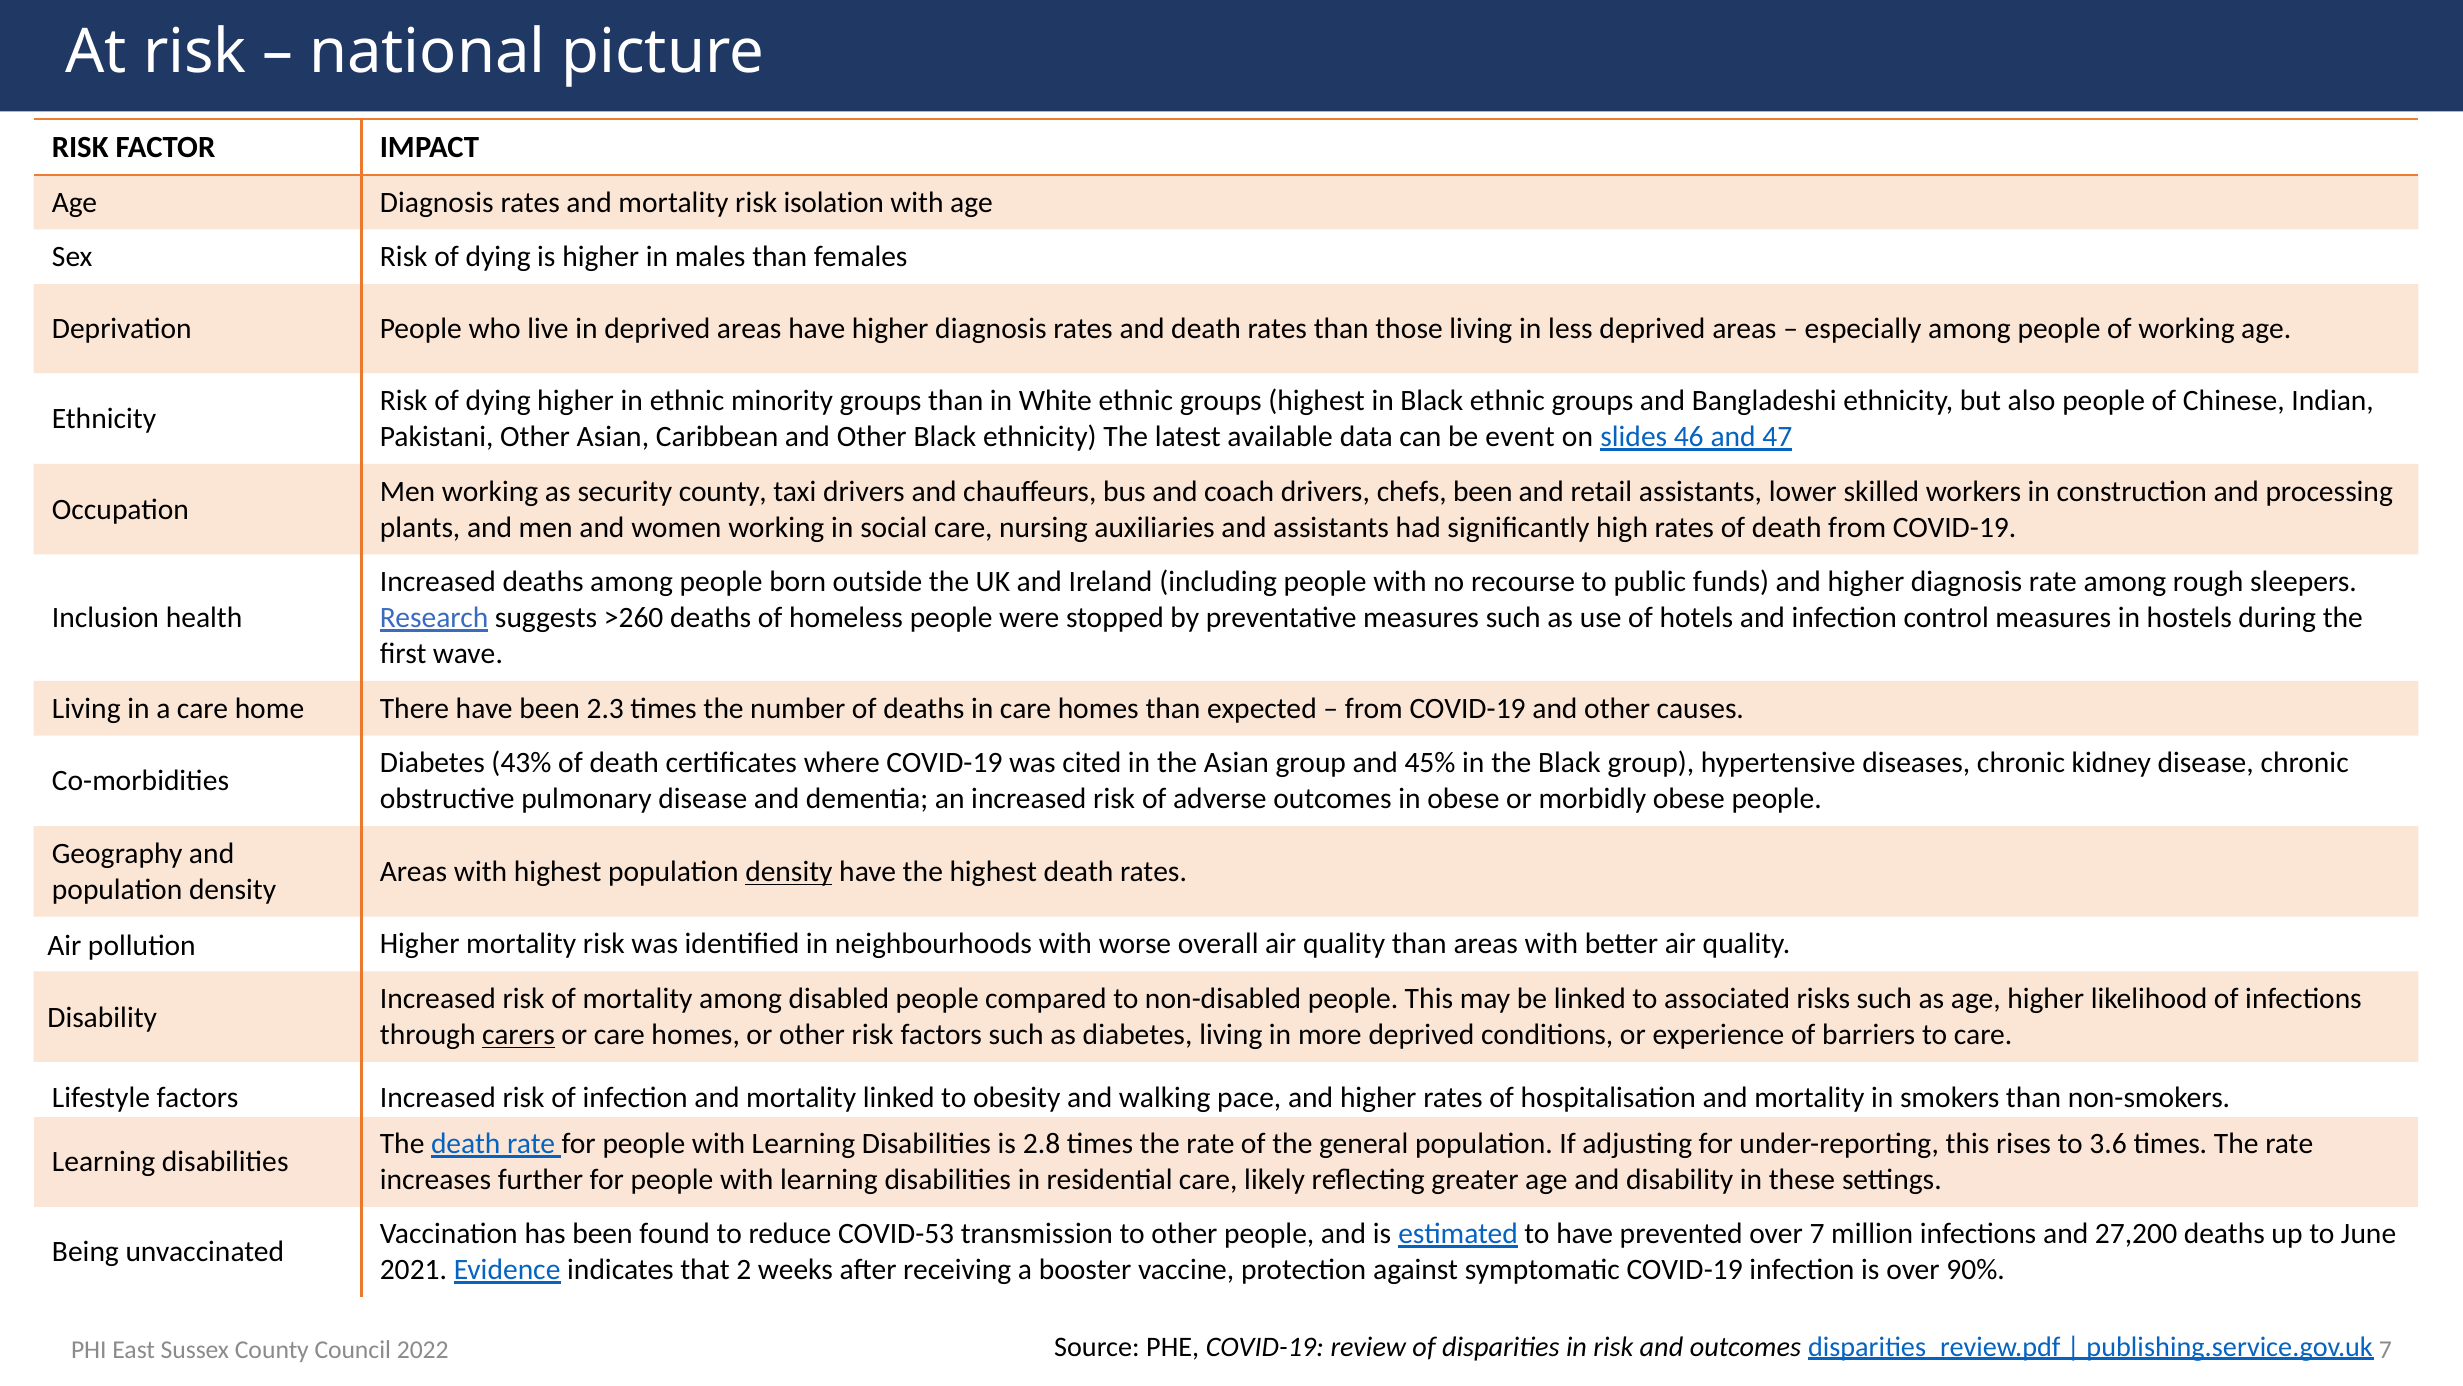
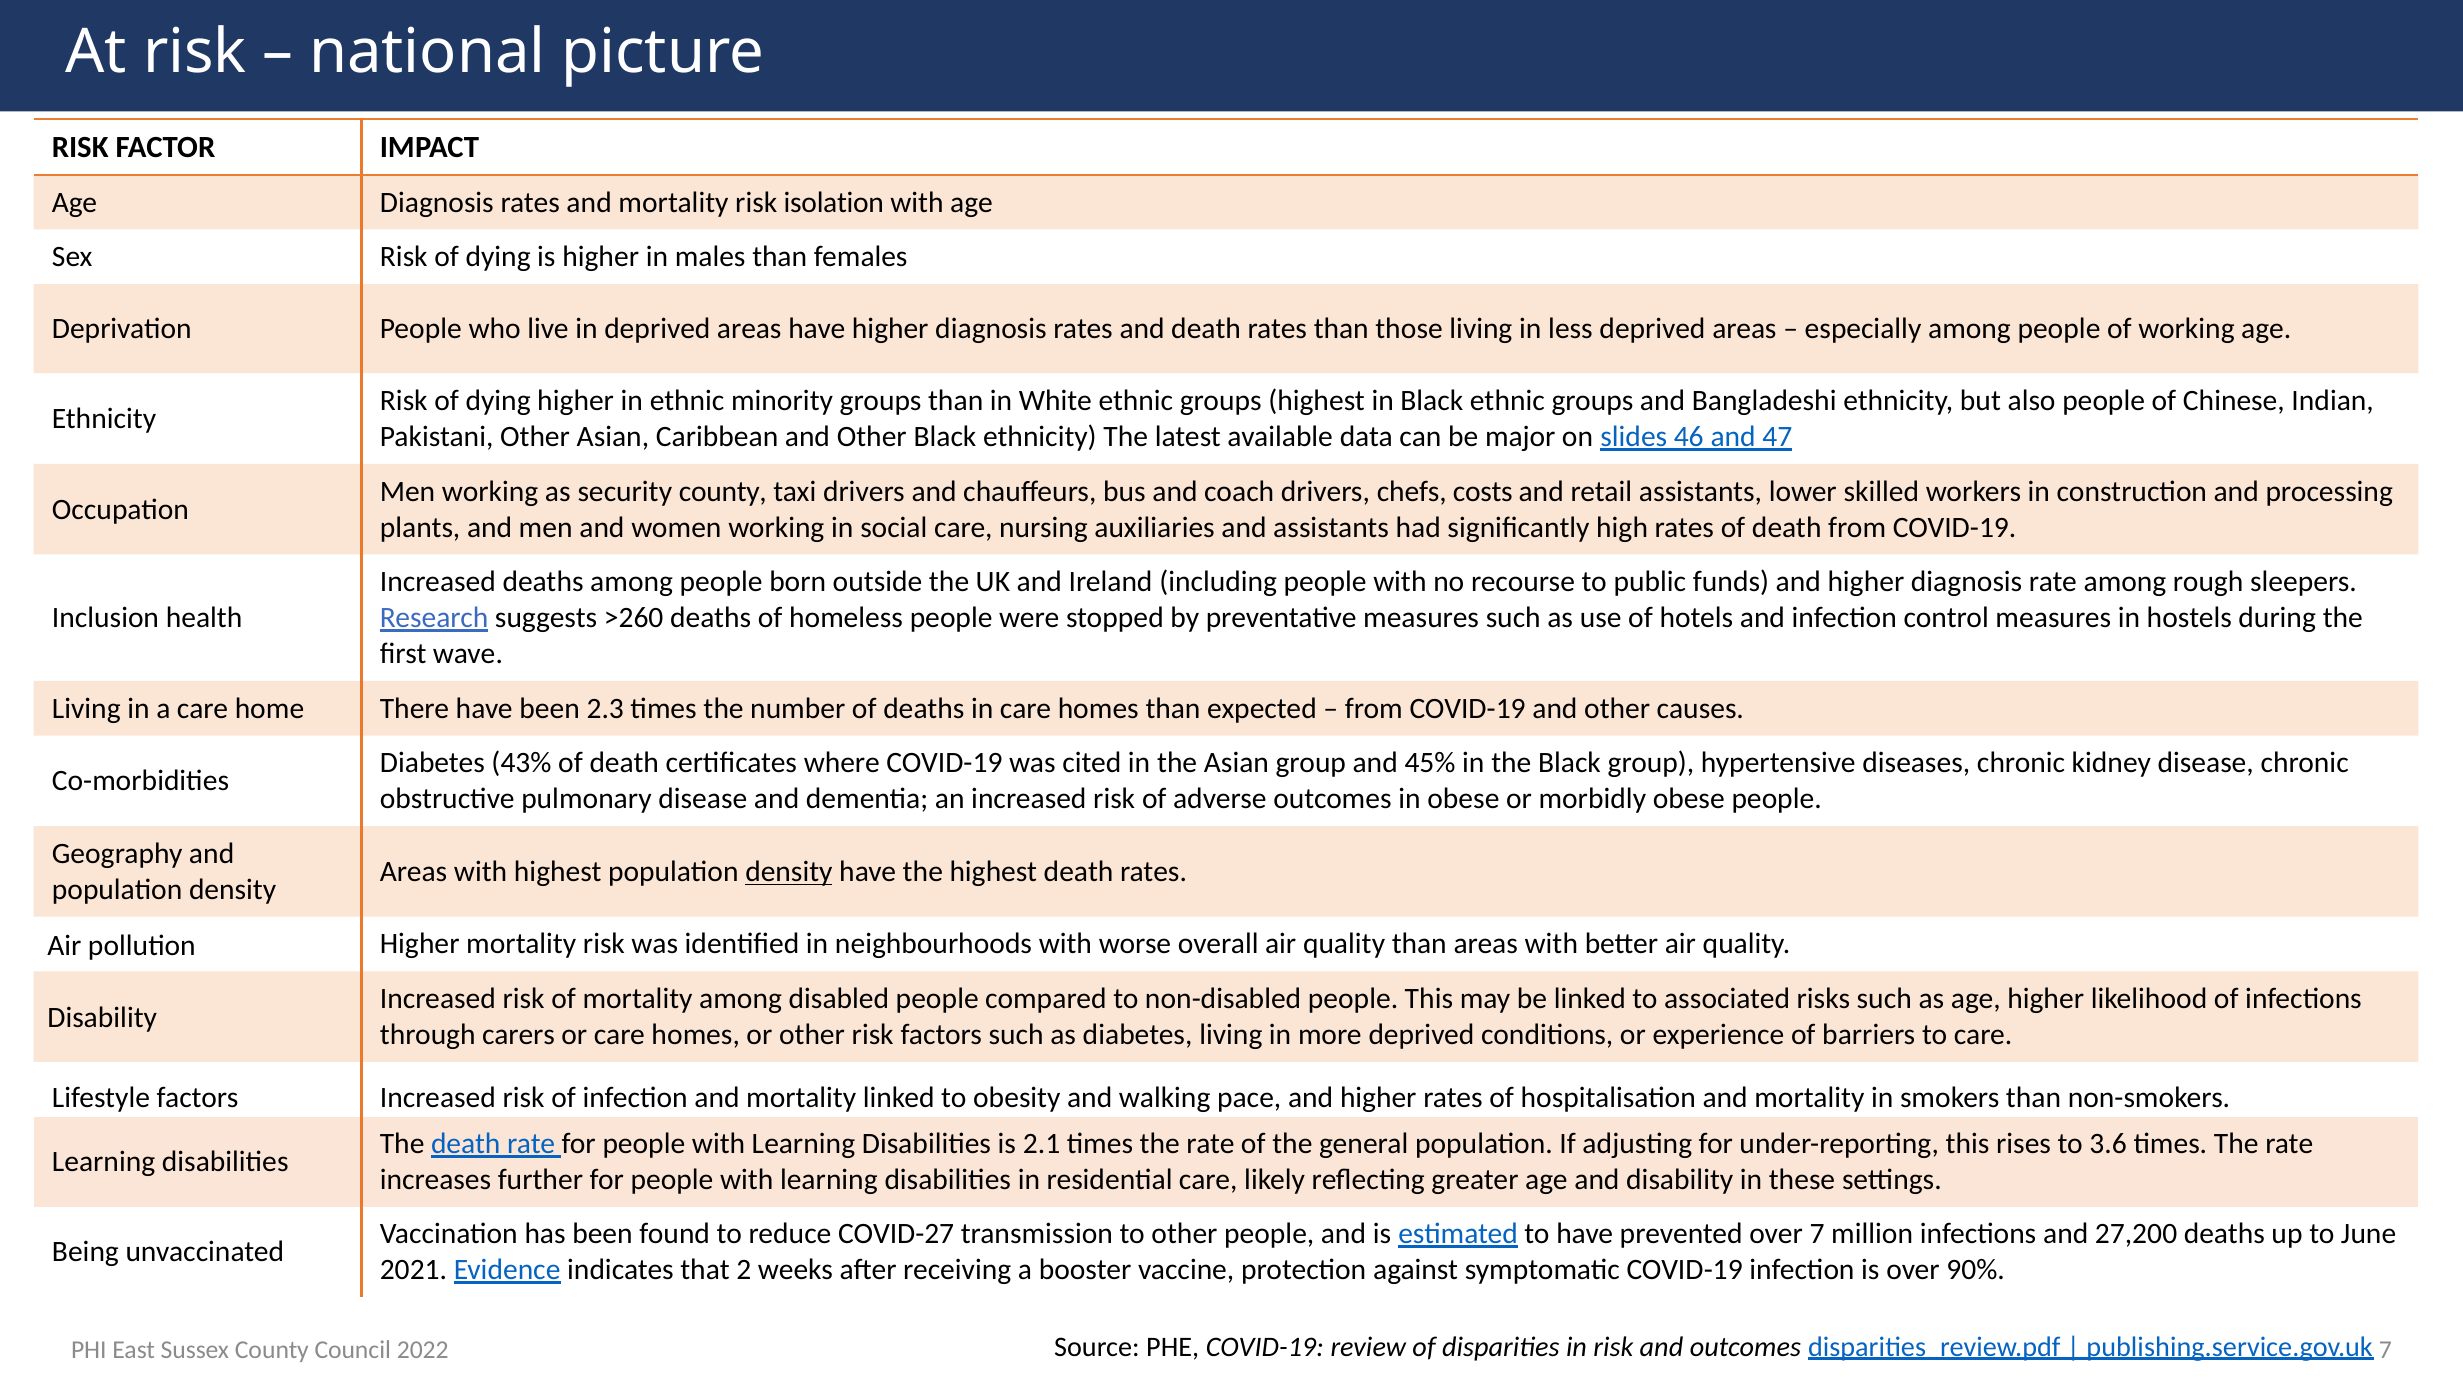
event: event -> major (1520, 437)
chefs been: been -> costs (1483, 491)
carers underline: present -> none (518, 1034)
2.8: 2.8 -> 2.1 (1042, 1144)
COVID-53: COVID-53 -> COVID-27 (896, 1234)
